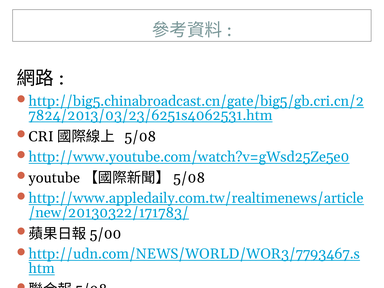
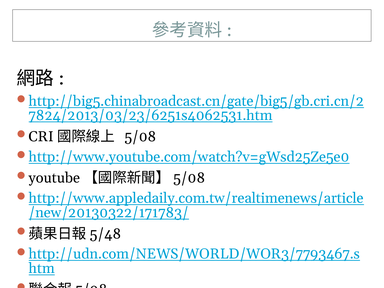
5/00: 5/00 -> 5/48 (106, 234)
